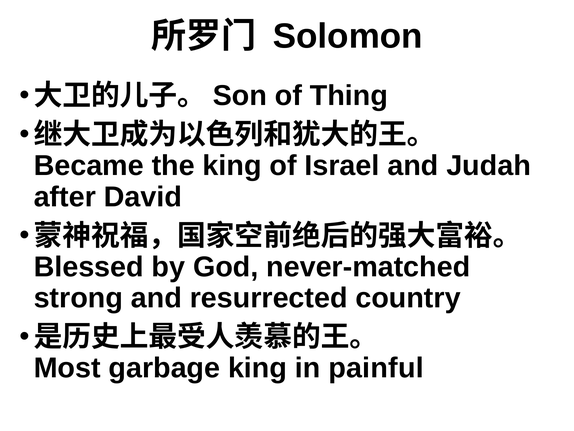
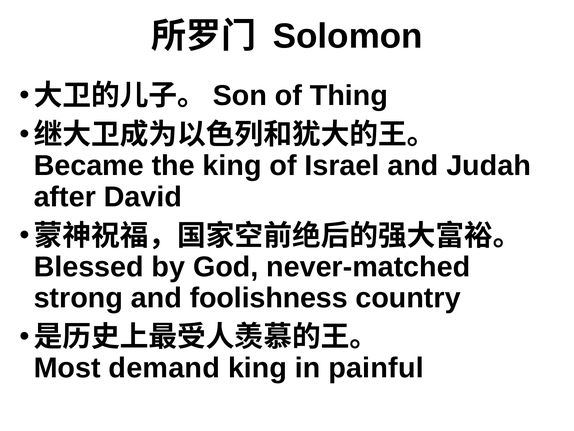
resurrected: resurrected -> foolishness (269, 298)
garbage: garbage -> demand (164, 368)
